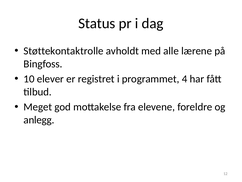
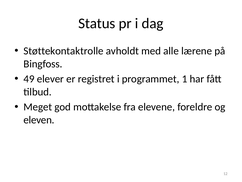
10: 10 -> 49 (29, 79)
4: 4 -> 1 (185, 79)
anlegg: anlegg -> eleven (39, 120)
